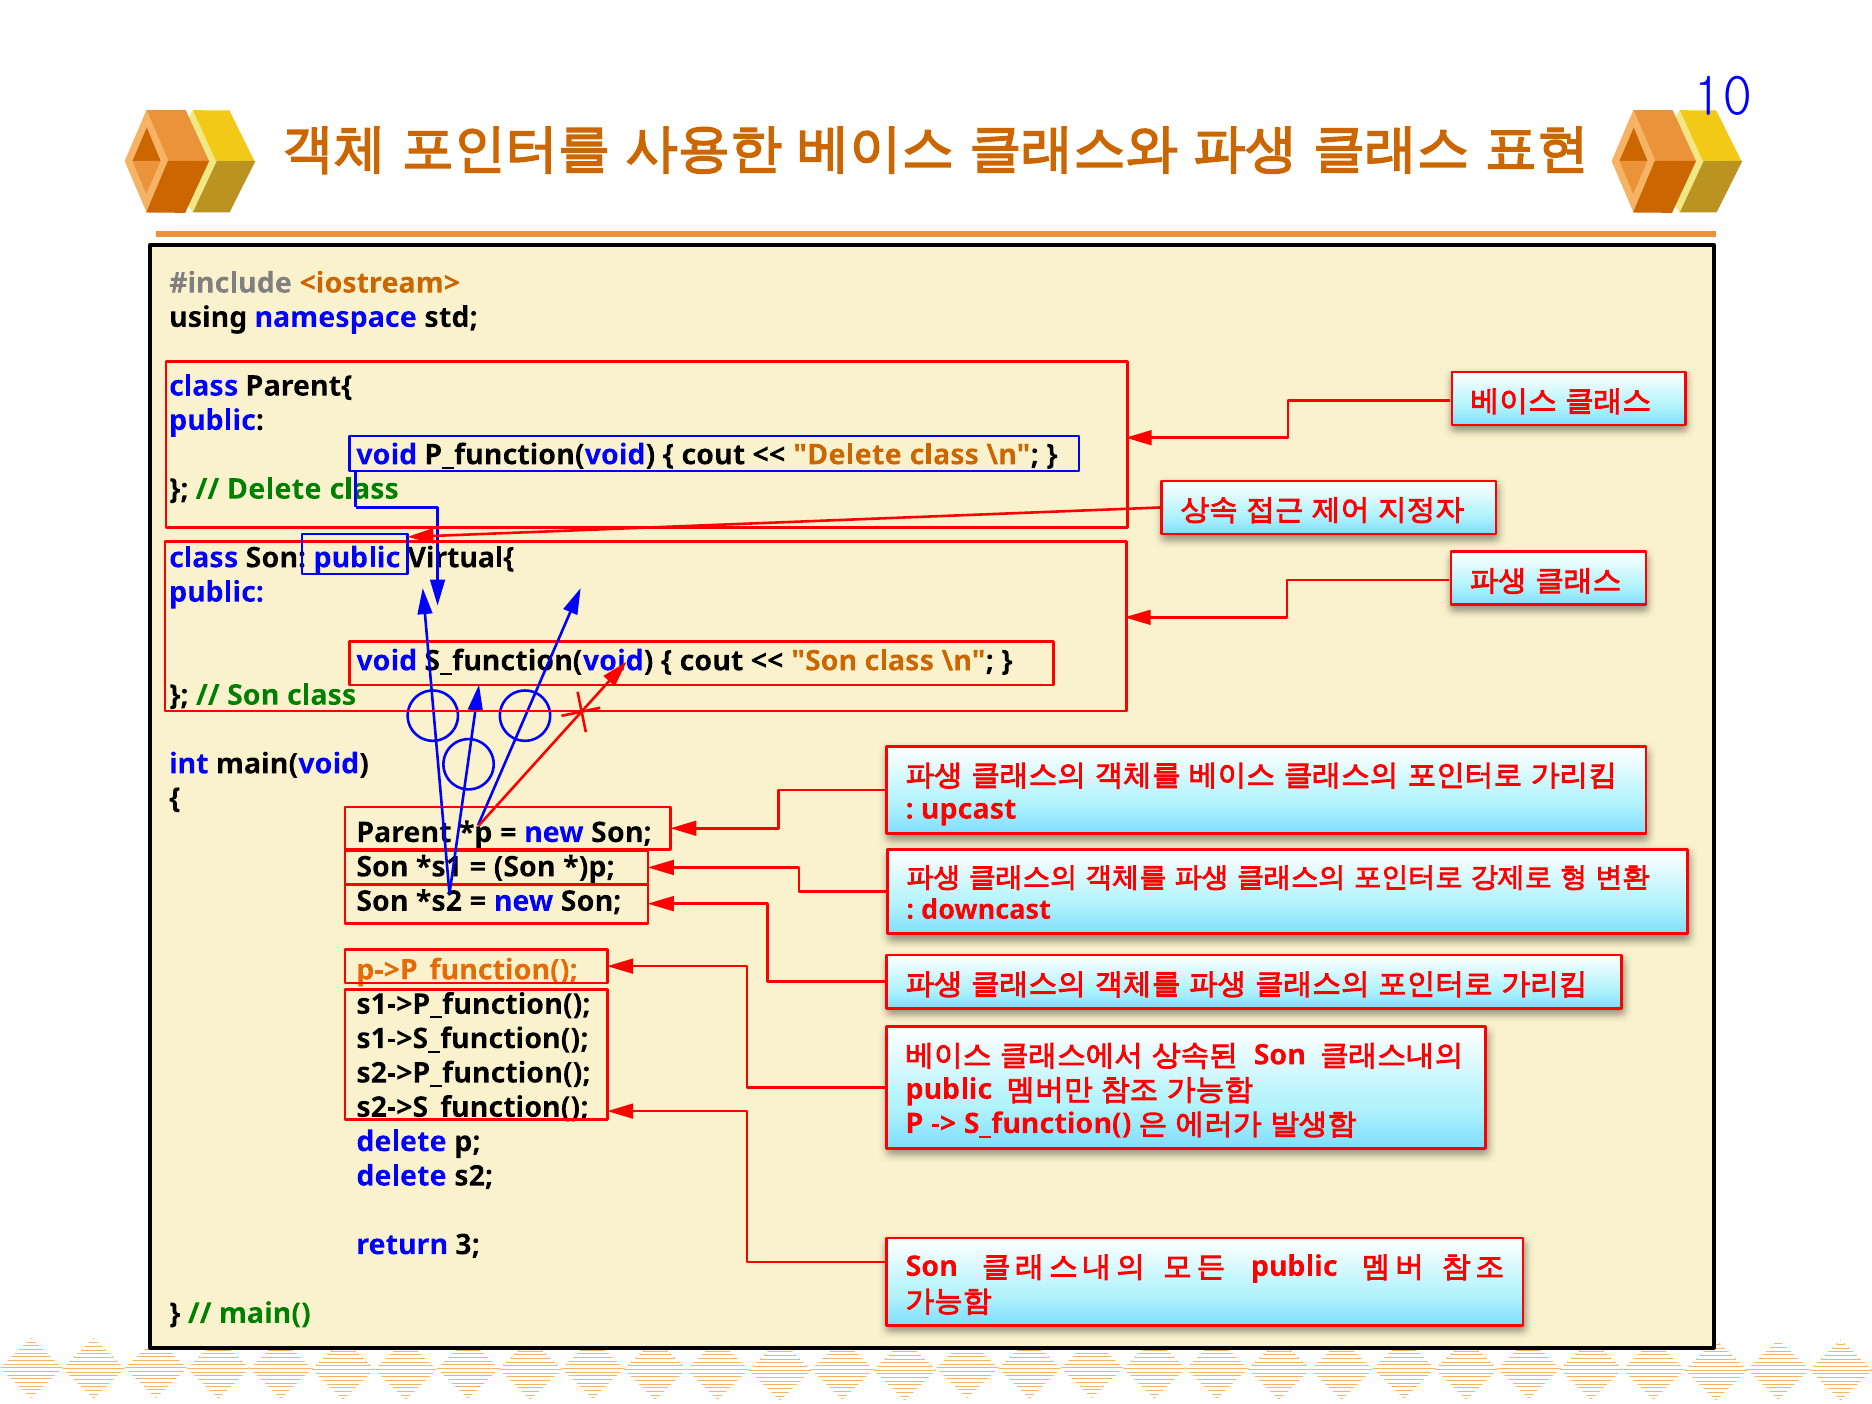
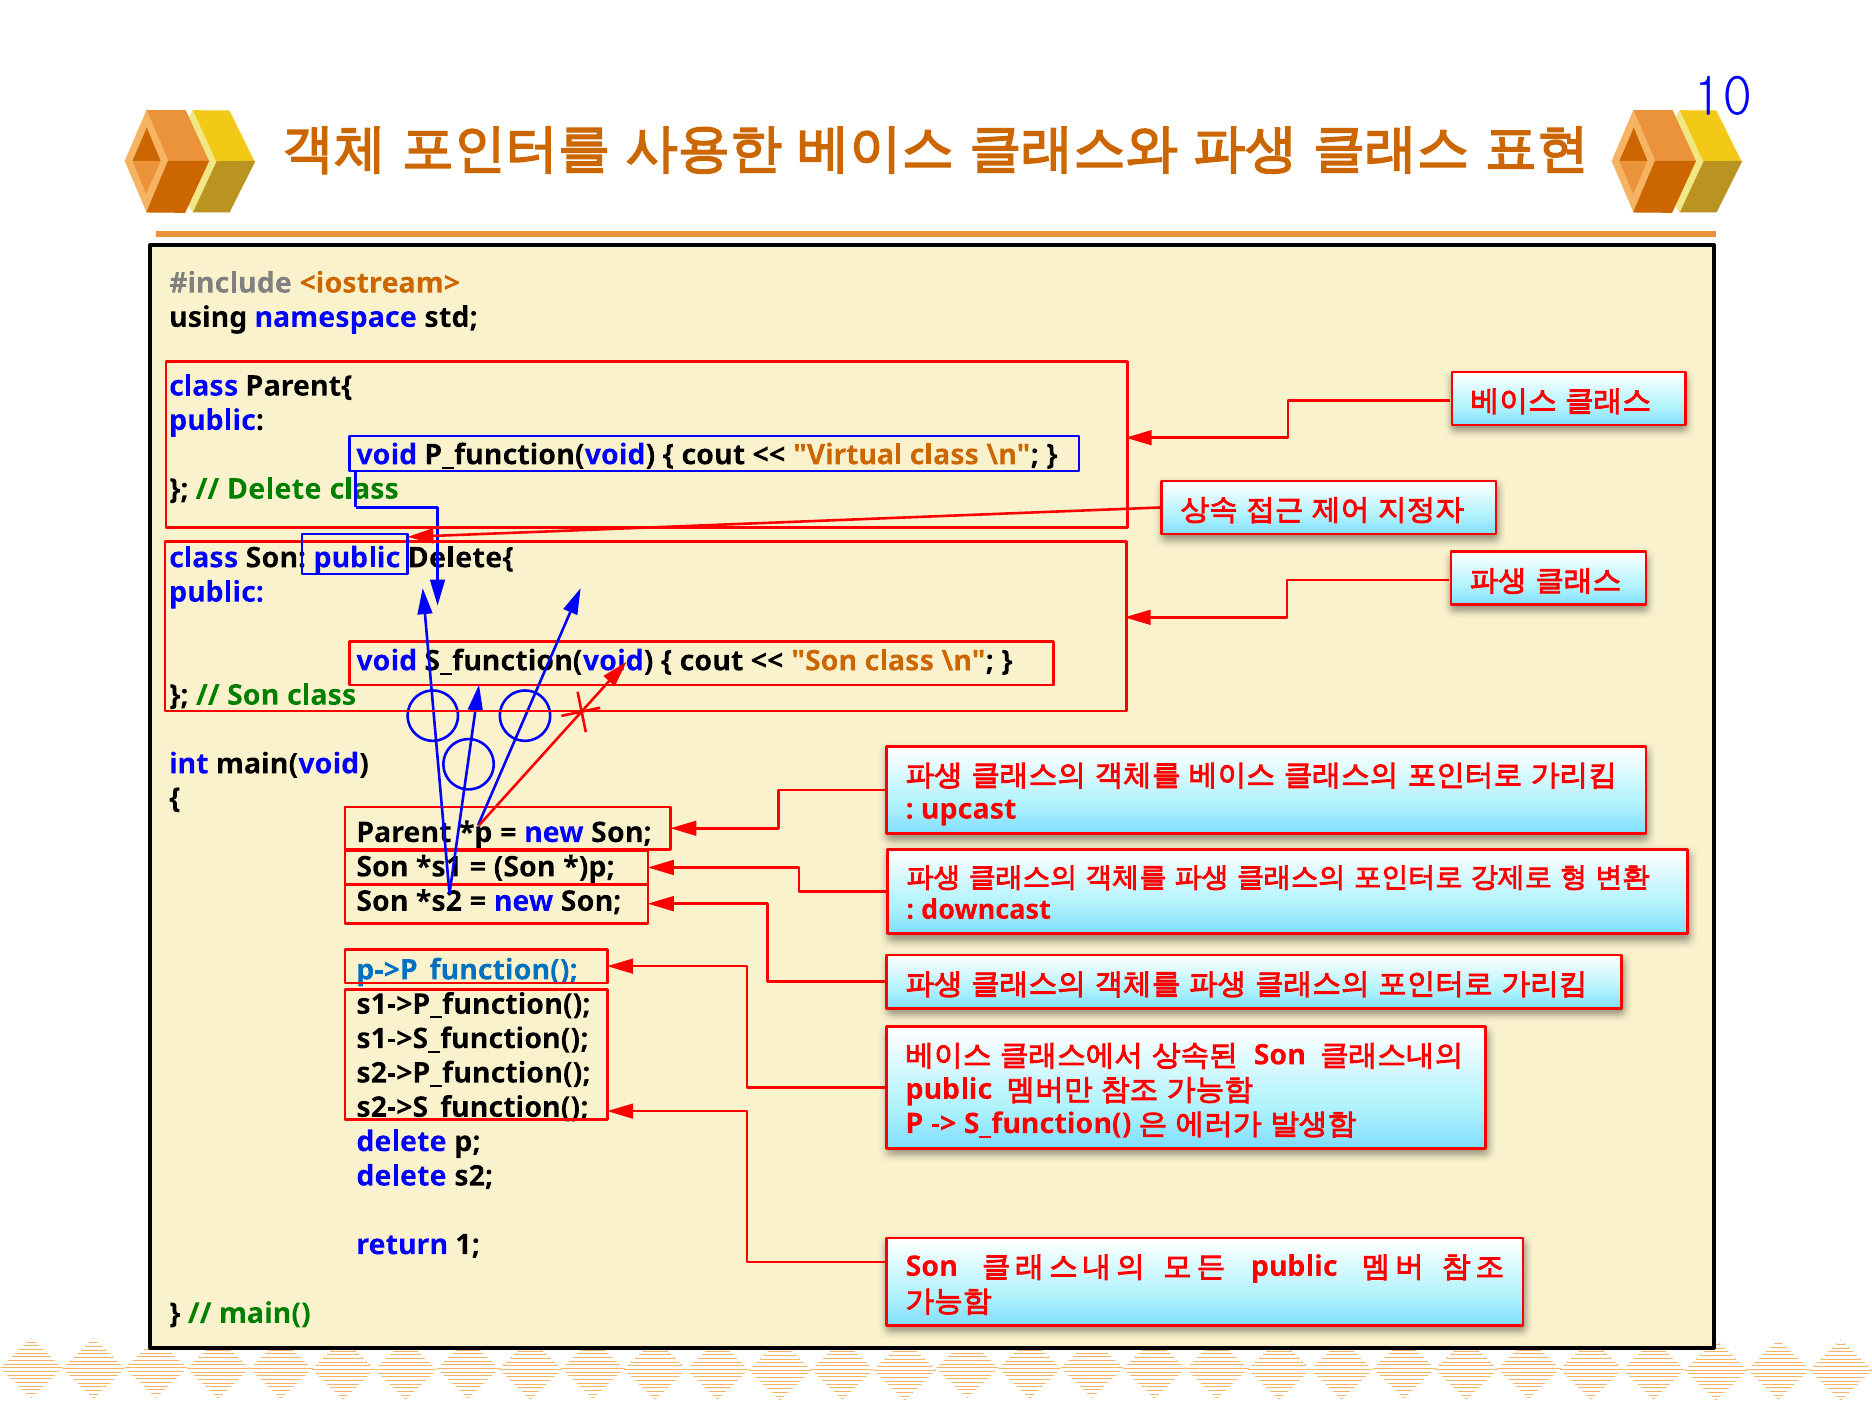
Delete: Delete -> Virtual (848, 455)
Virtual{: Virtual{ -> Delete{ (461, 558)
p->P_function( colour: orange -> blue (467, 970)
3: 3 -> 1 (468, 1245)
